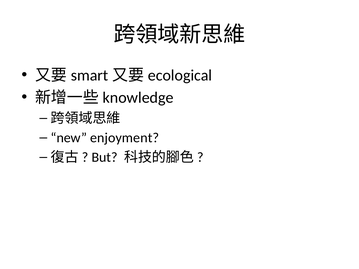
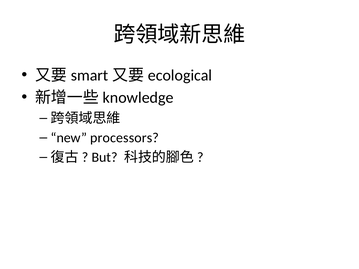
enjoyment: enjoyment -> processors (125, 138)
